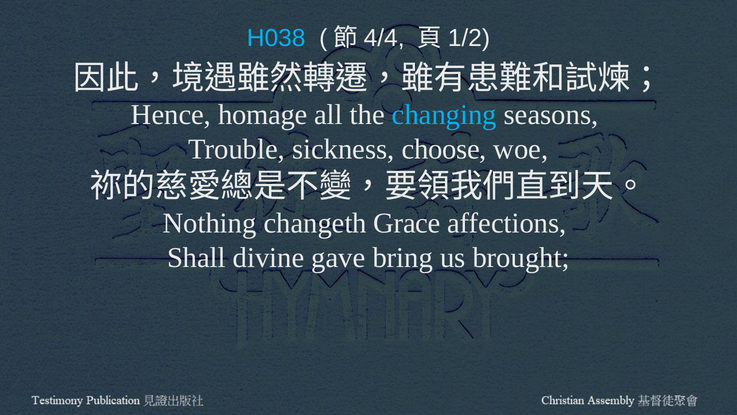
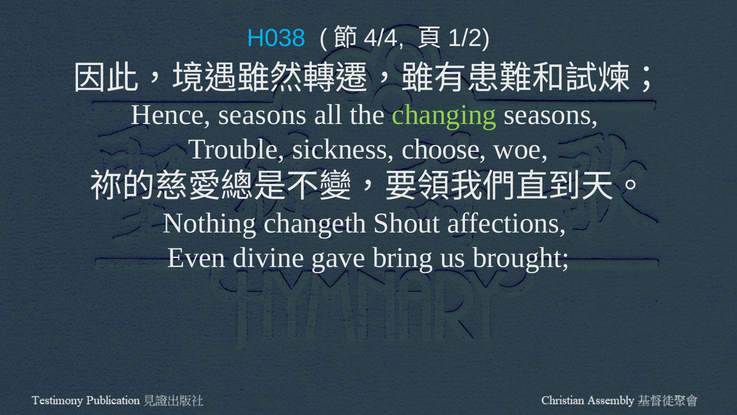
Hence homage: homage -> seasons (262, 115)
changing colour: light blue -> light green (444, 115)
Grace: Grace -> Shout (407, 223)
Shall: Shall -> Even (196, 257)
